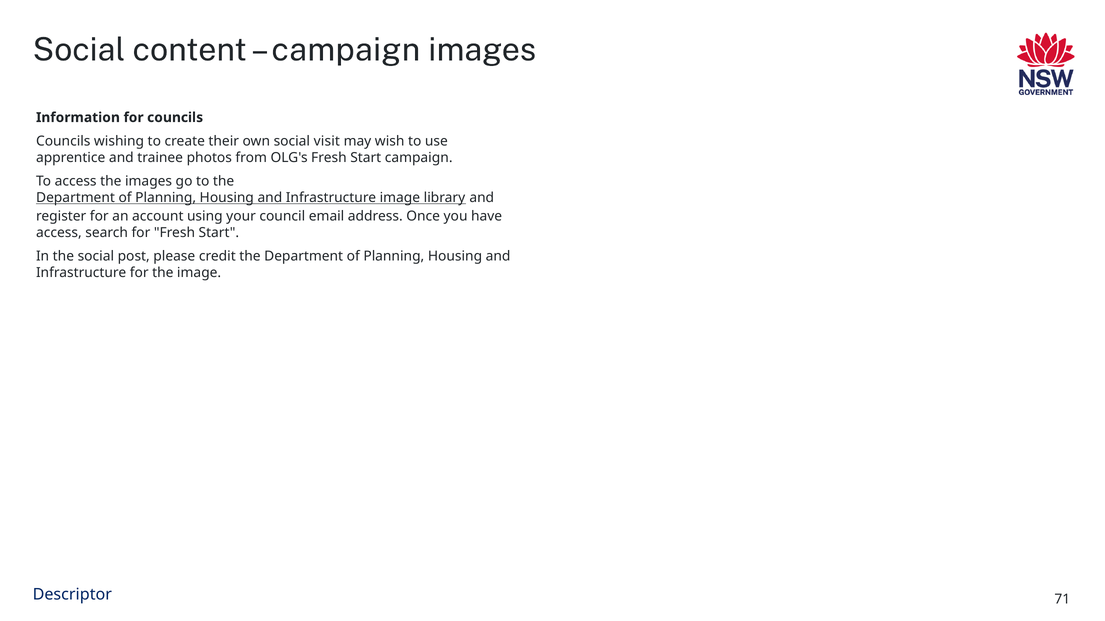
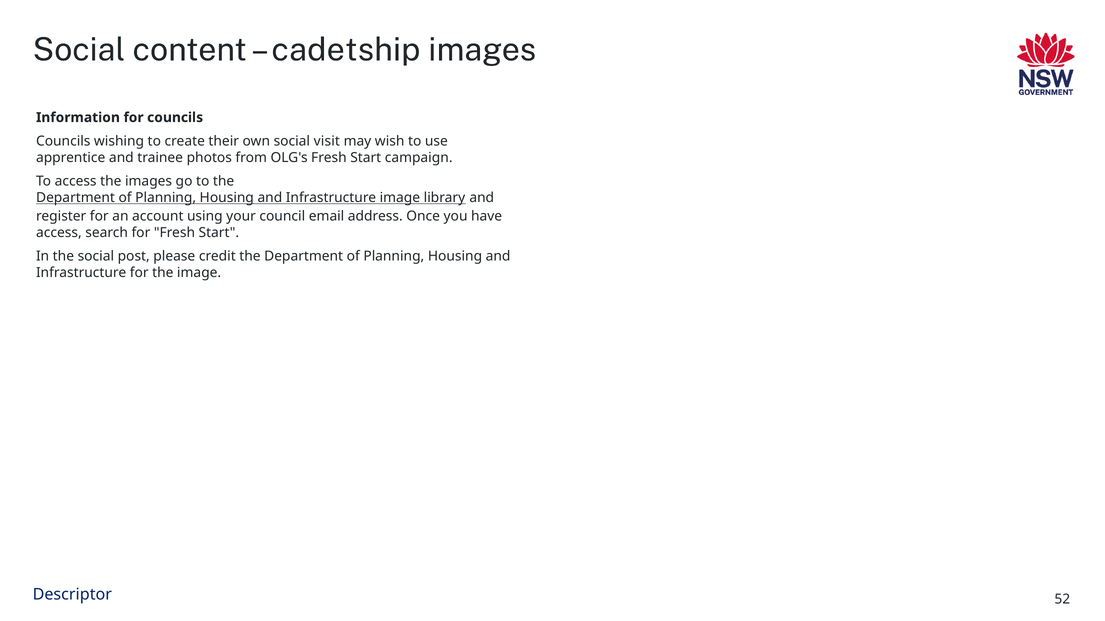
campaign: campaign -> cadetship (346, 50)
71: 71 -> 52 (1062, 600)
